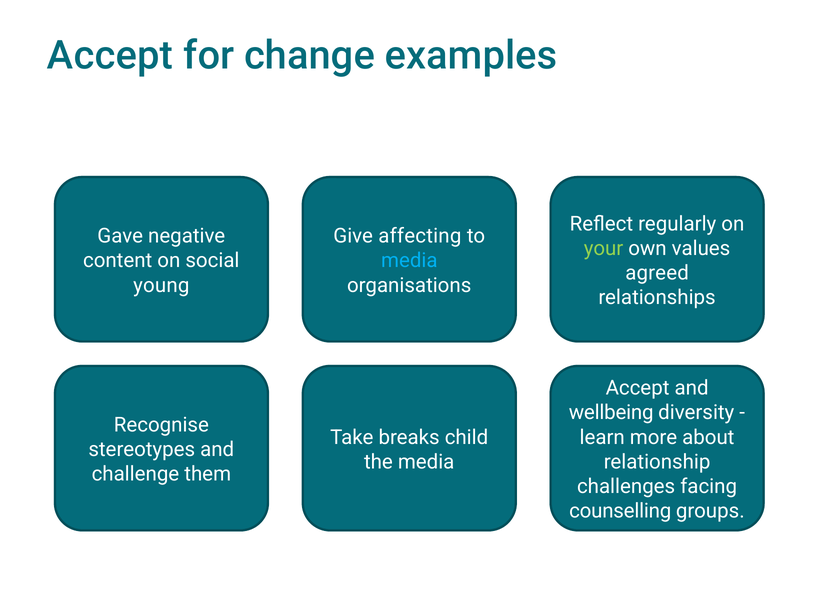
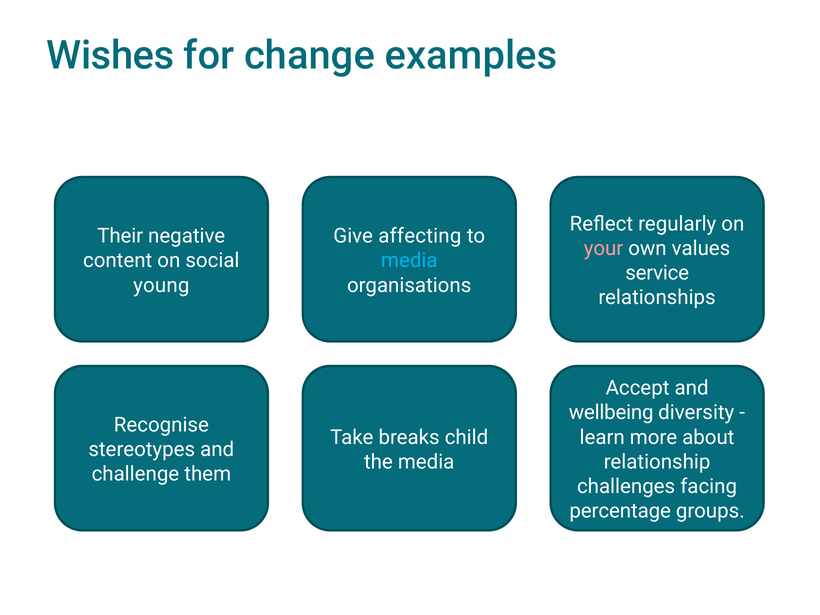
Accept: Accept -> Wishes (110, 56)
Gave: Gave -> Their (120, 236)
your colour: light green -> pink (604, 248)
agreed: agreed -> service (657, 273)
counselling: counselling -> percentage (620, 511)
